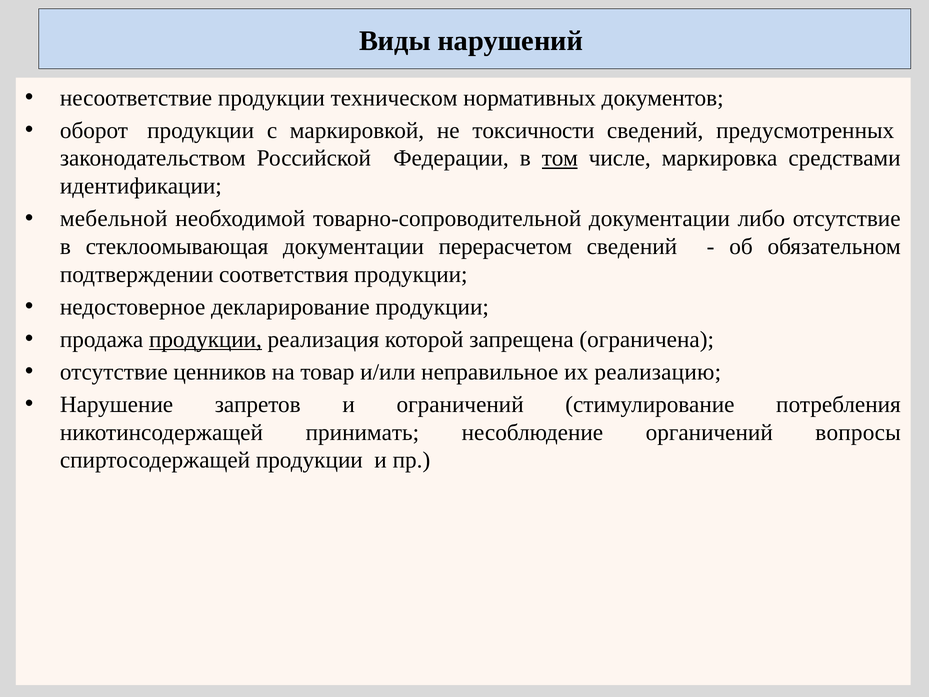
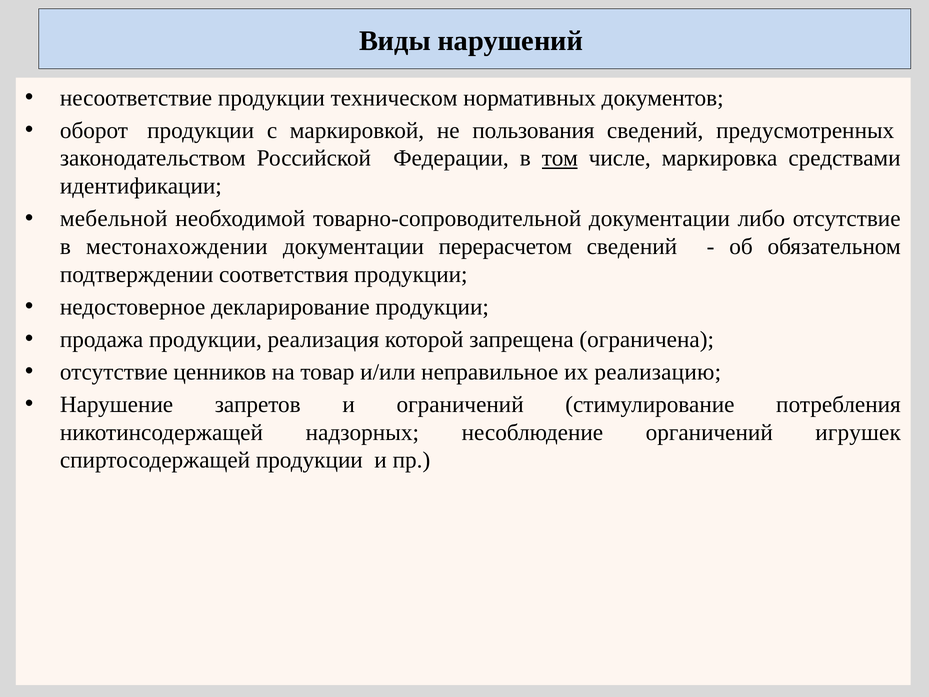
токсичности: токсичности -> пользования (533, 130)
стеклоомывающая: стеклоомывающая -> местонахождении (177, 246)
продукции underline: present -> none (205, 339)
принимать: принимать -> надзорных (362, 432)
вопросы: вопросы -> игрушек (858, 432)
